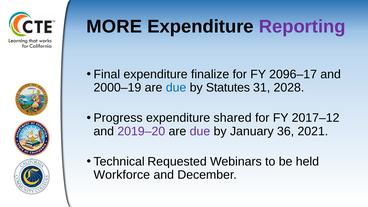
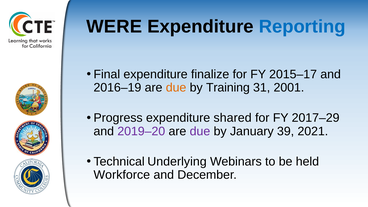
MORE: MORE -> WERE (114, 27)
Reporting colour: purple -> blue (302, 27)
2096–17: 2096–17 -> 2015–17 (293, 74)
2000–19: 2000–19 -> 2016–19 (117, 88)
due colour: blue -> orange (176, 88)
Statutes: Statutes -> Training (228, 88)
2028: 2028 -> 2001 (289, 88)
2017–12: 2017–12 -> 2017–29 (316, 118)
36: 36 -> 39 (286, 131)
Requested: Requested -> Underlying (177, 162)
